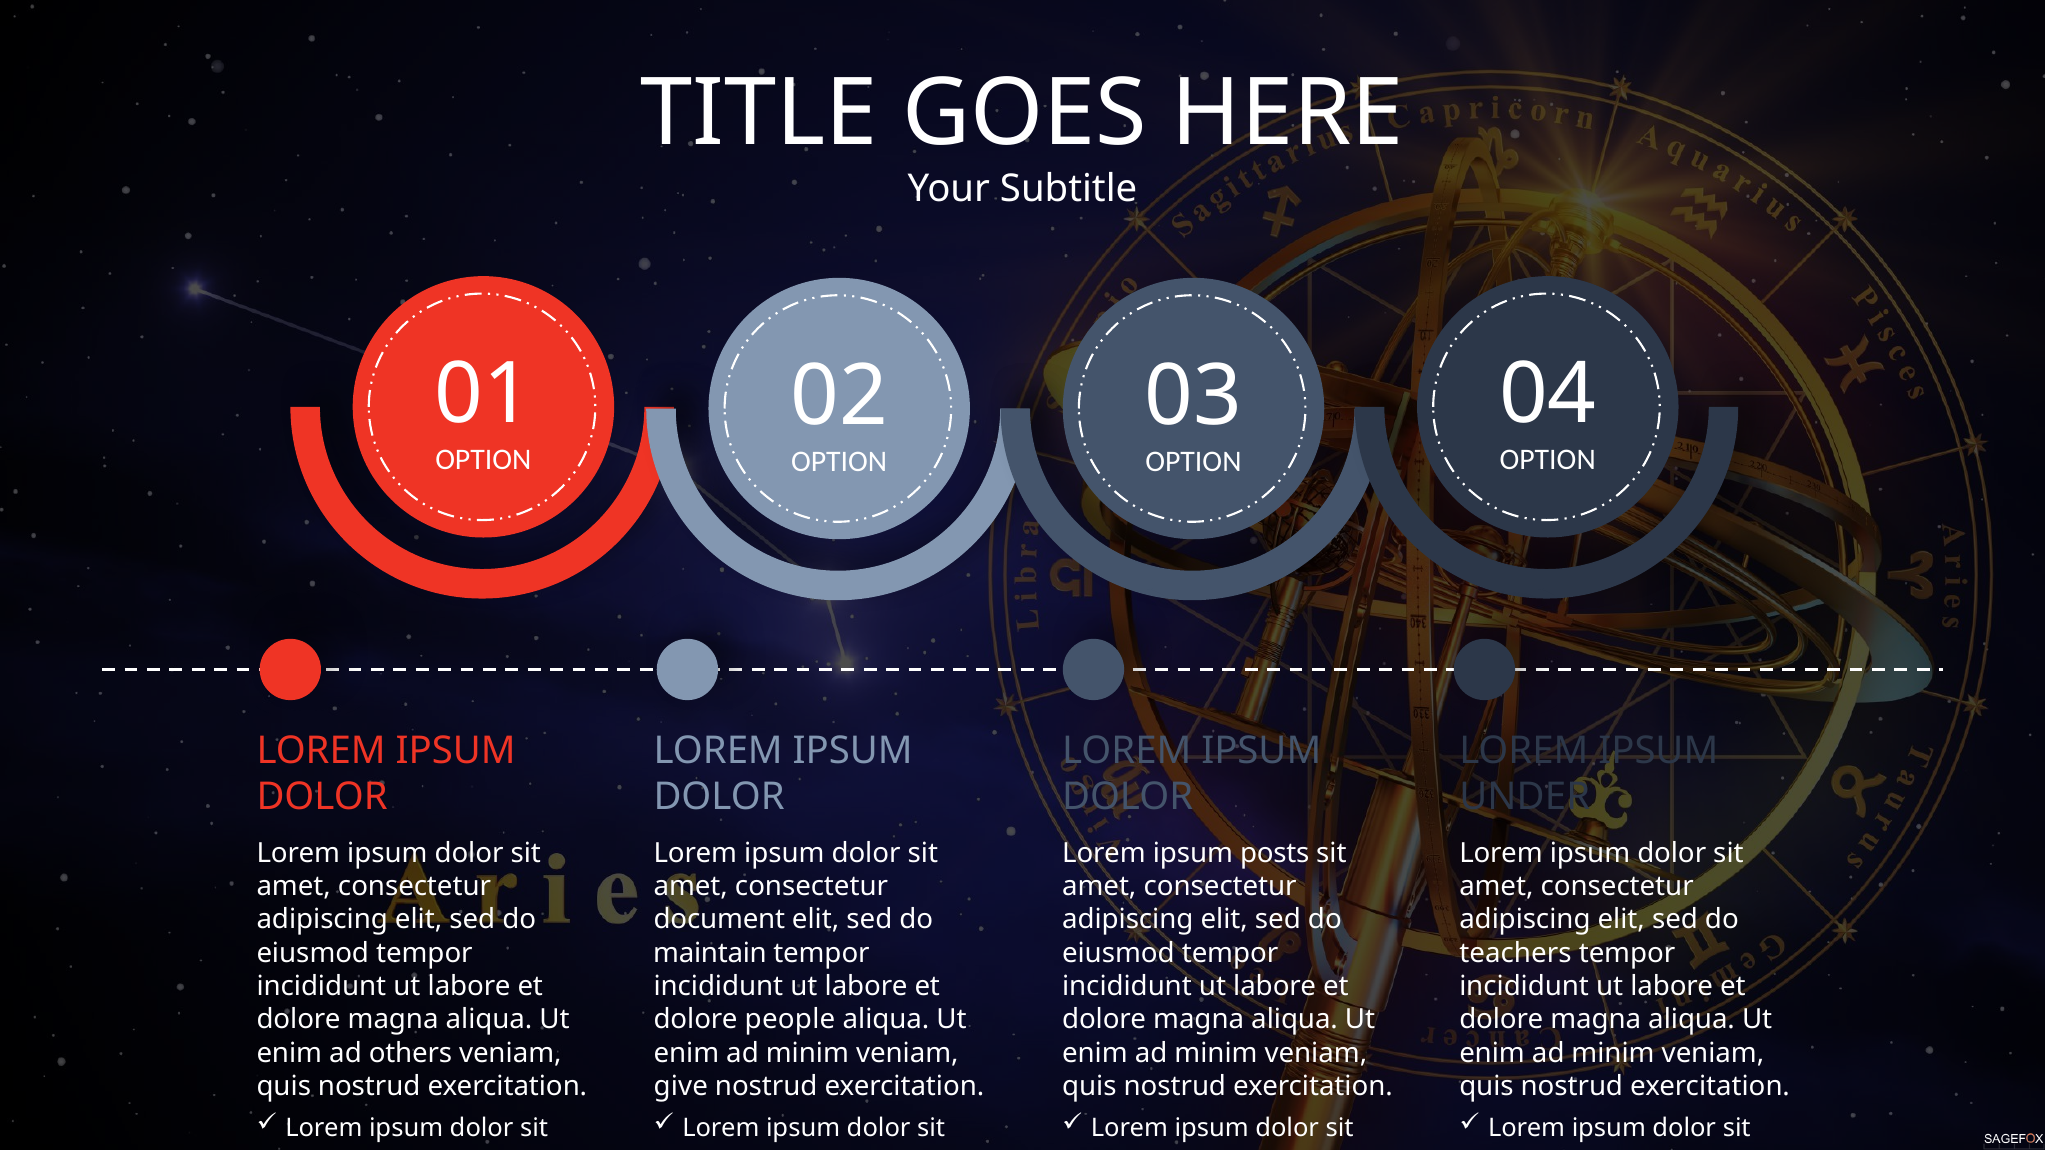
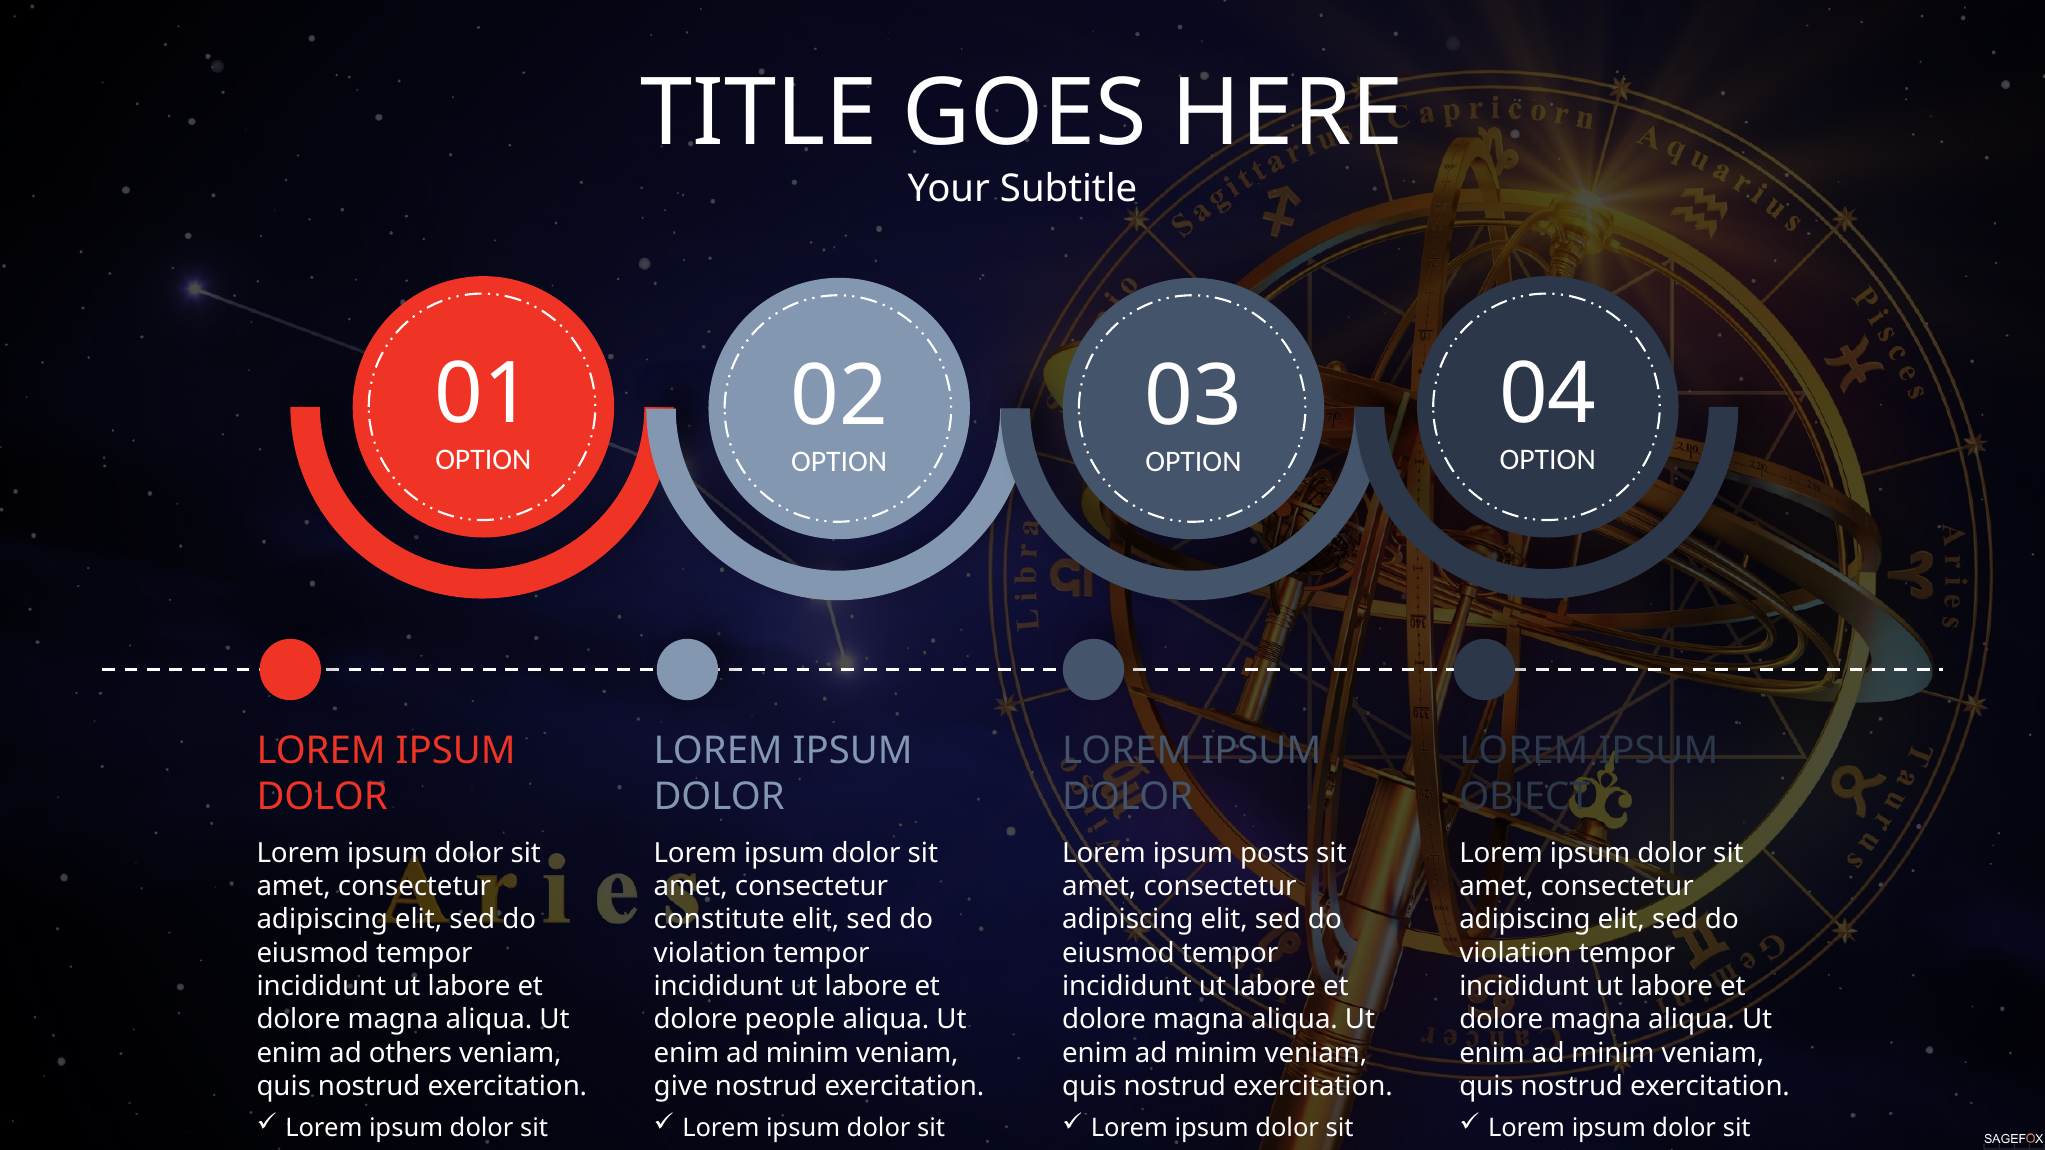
UNDER: UNDER -> OBJECT (1525, 797)
document: document -> constitute (719, 920)
maintain: maintain -> violation (710, 953)
teachers: teachers -> violation (1515, 953)
